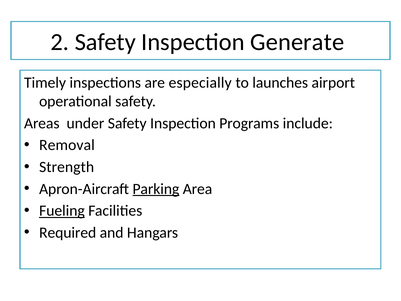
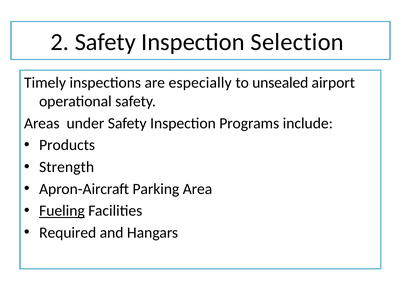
Generate: Generate -> Selection (297, 42)
launches: launches -> unsealed (280, 83)
Removal: Removal -> Products (67, 145)
Parking underline: present -> none (156, 189)
